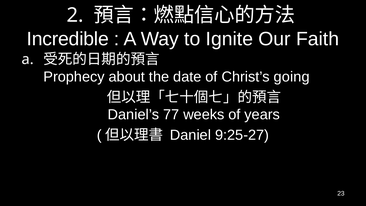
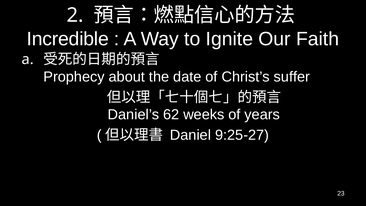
going: going -> suffer (292, 77)
77: 77 -> 62 (171, 115)
